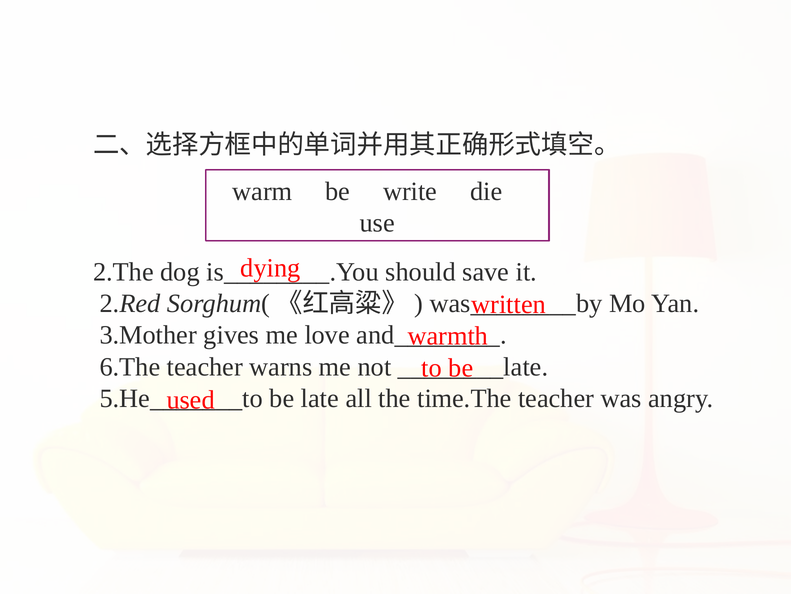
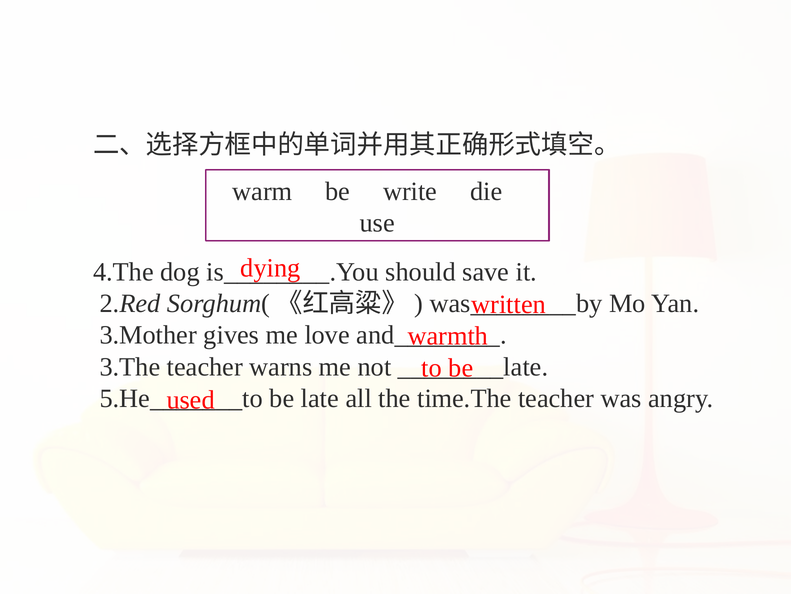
2.The: 2.The -> 4.The (123, 271)
6.The: 6.The -> 3.The (130, 366)
